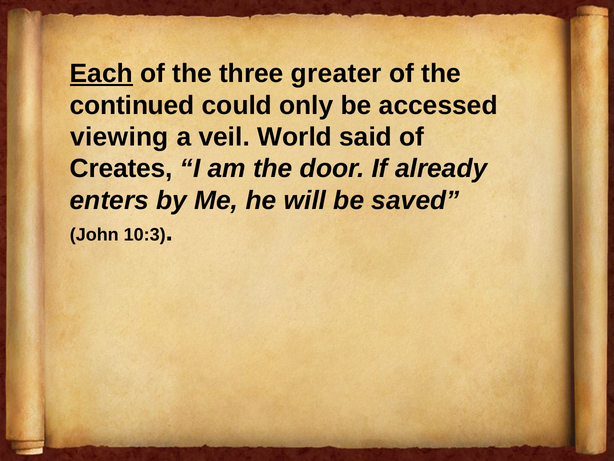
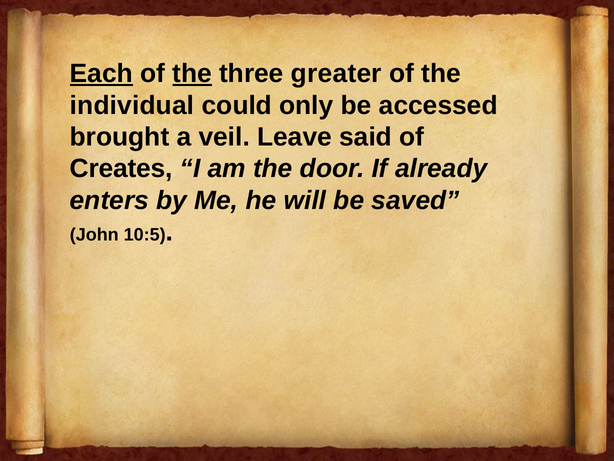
the underline: none -> present (192, 74)
continued: continued -> individual (132, 105)
viewing: viewing -> brought (120, 137)
World: World -> Leave (295, 137)
10:3: 10:3 -> 10:5 (145, 235)
